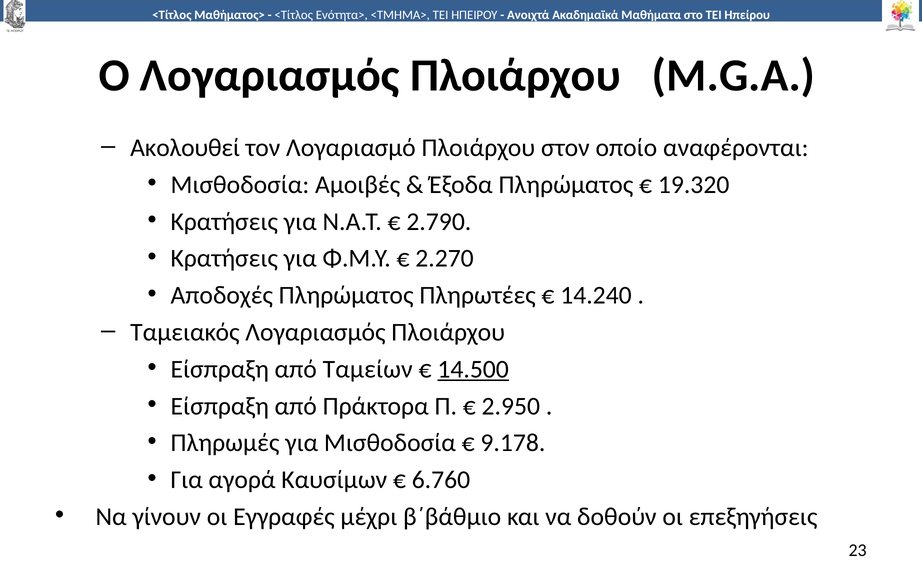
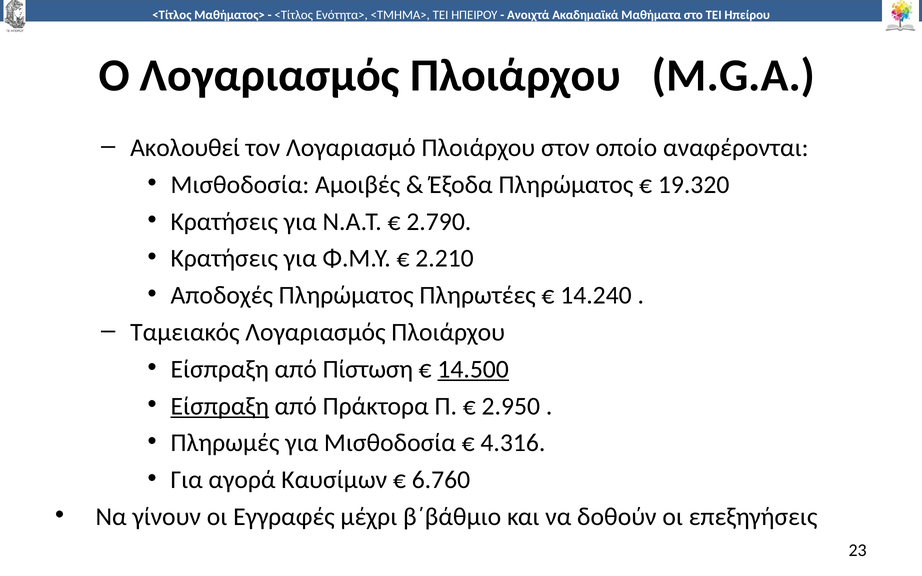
2.270: 2.270 -> 2.210 (445, 259)
Ταμείων: Ταμείων -> Πίστωση (368, 369)
Είσπραξη underline: none -> present (220, 406)
9.178: 9.178 -> 4.316 (513, 443)
